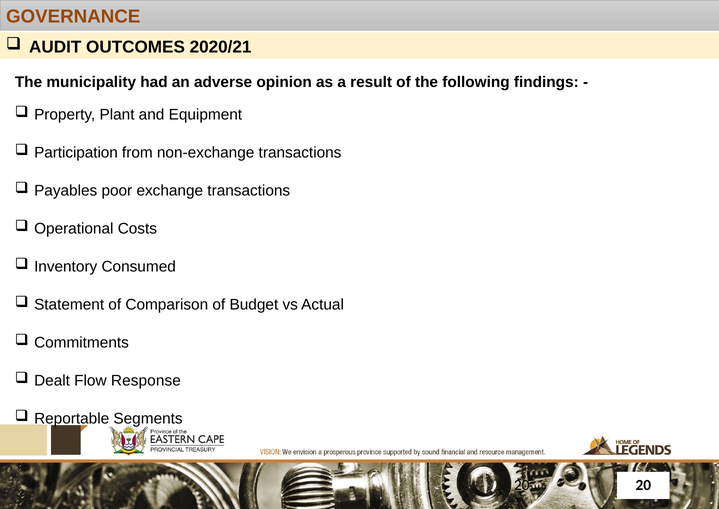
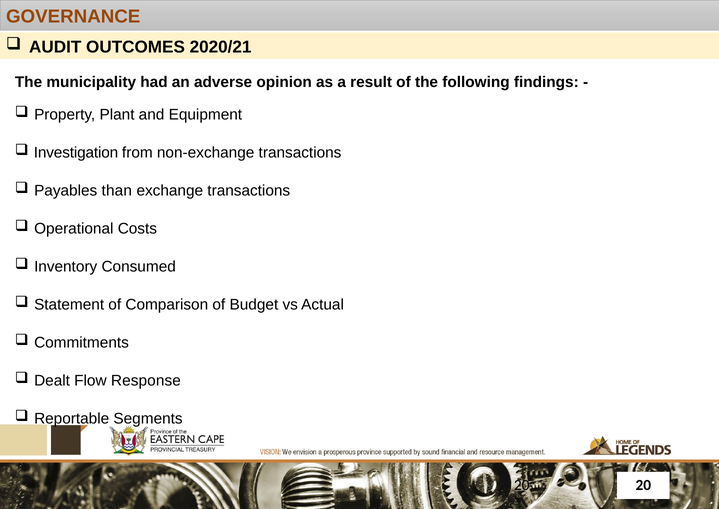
Participation: Participation -> Investigation (76, 153)
poor: poor -> than (117, 191)
